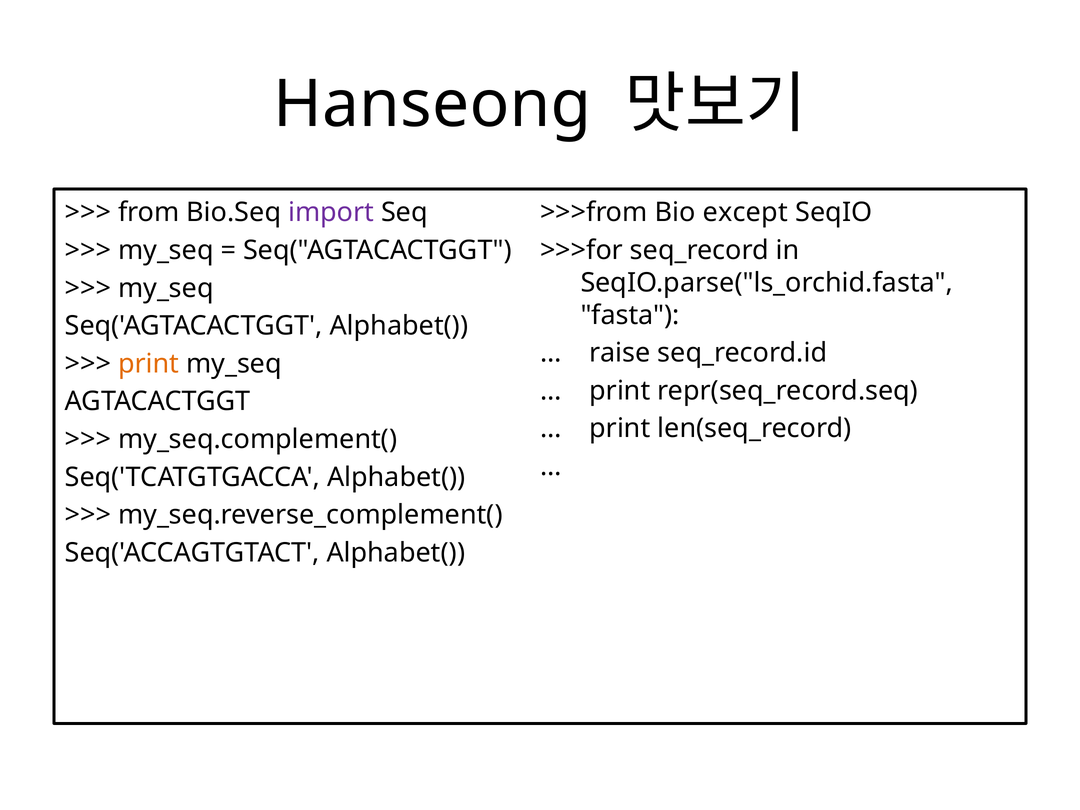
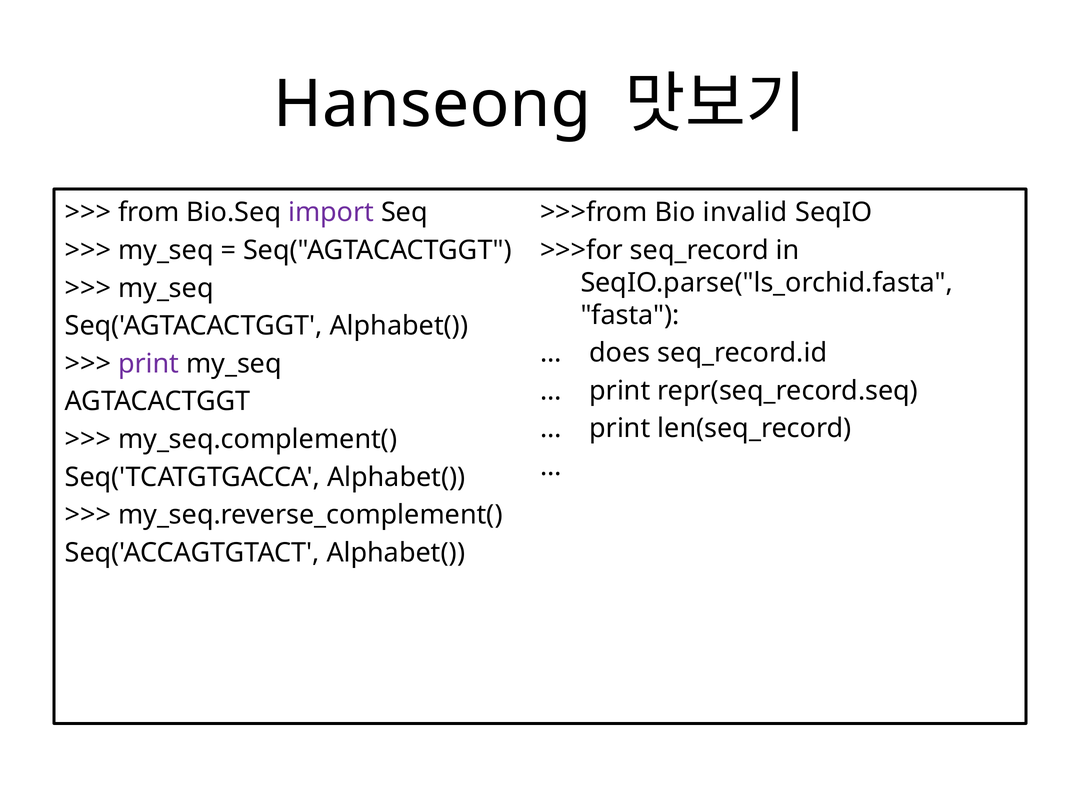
except: except -> invalid (745, 212)
raise: raise -> does (620, 353)
print colour: orange -> purple (149, 364)
